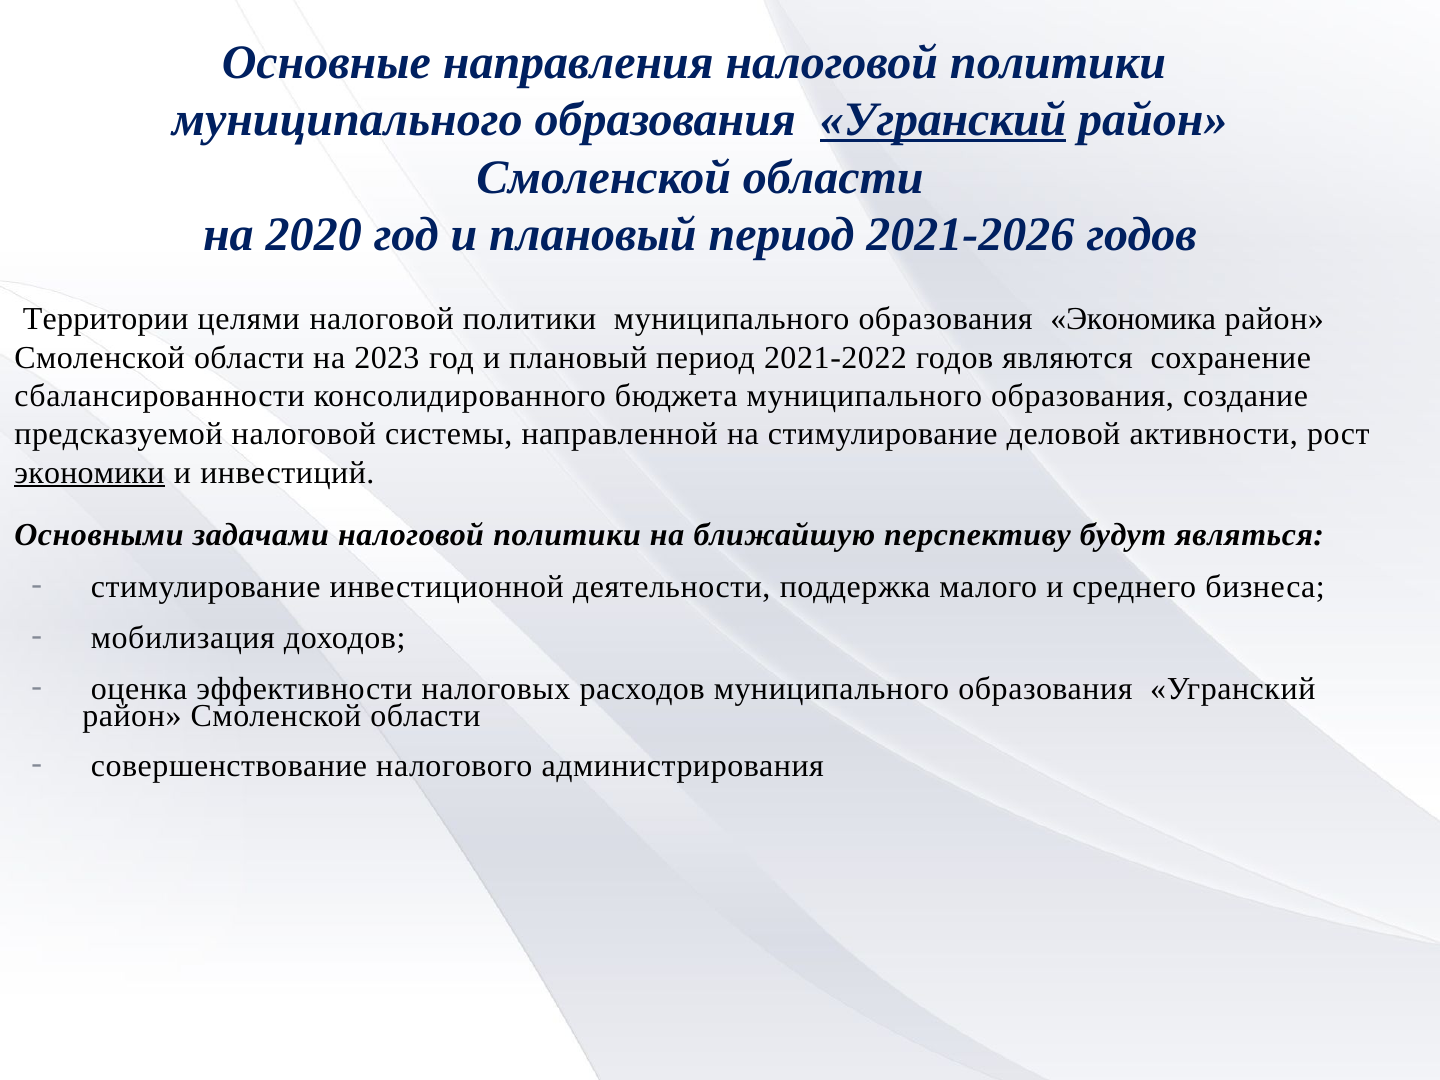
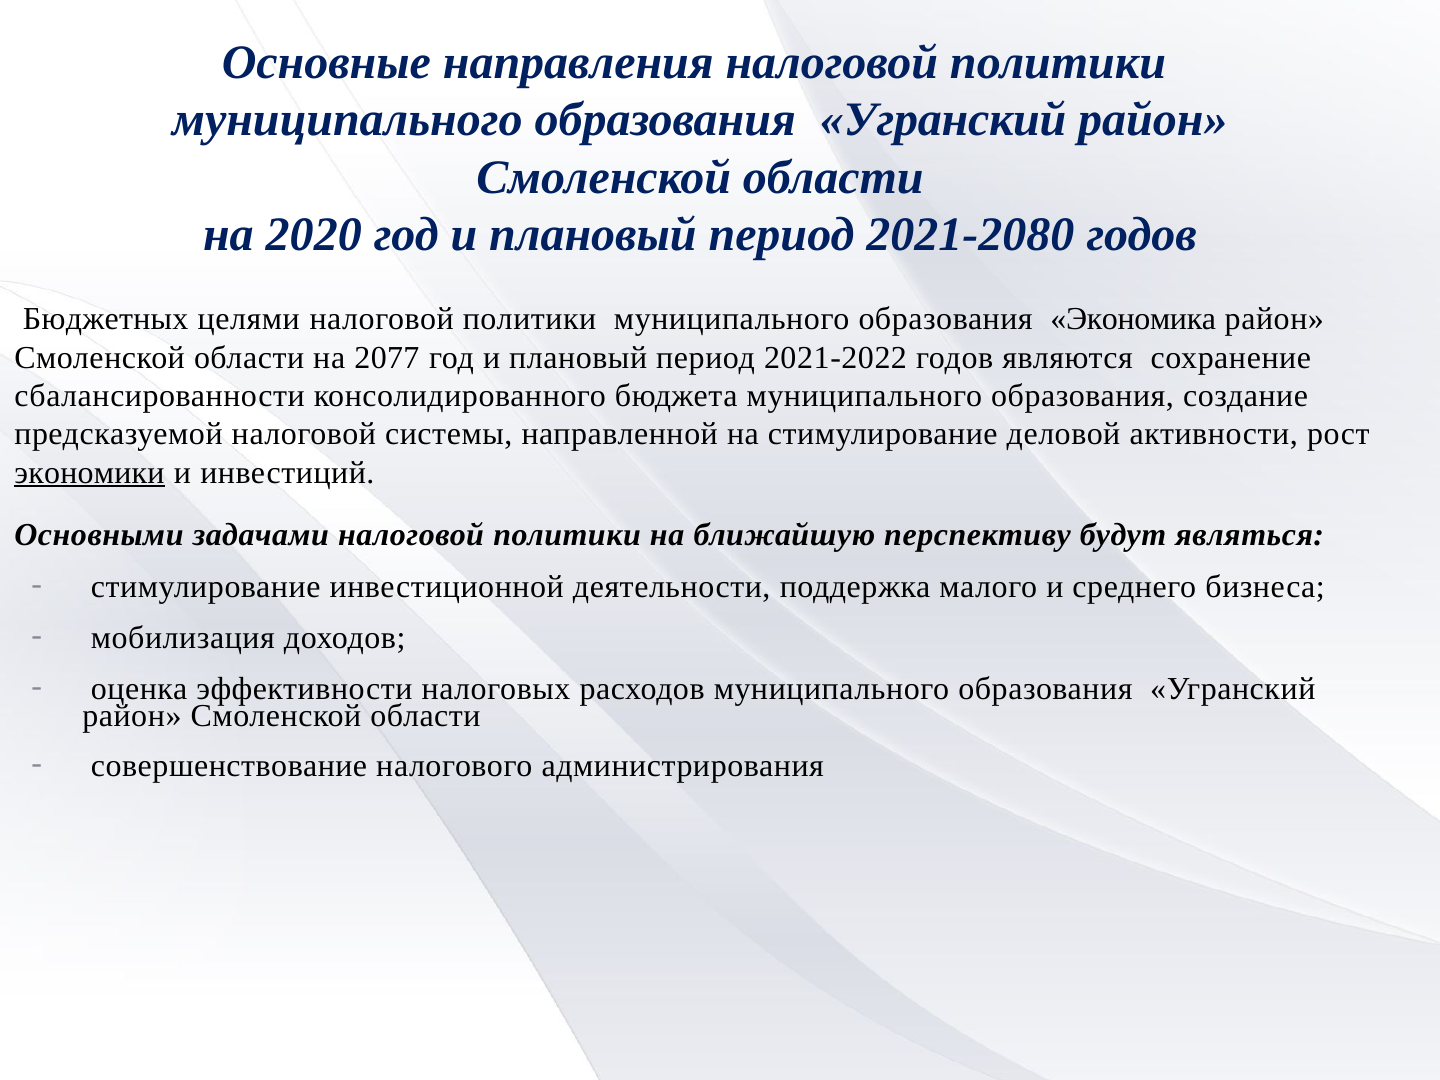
Угранский underline: present -> none (943, 120)
2021-2026: 2021-2026 -> 2021-2080 (970, 235)
Территории: Территории -> Бюджетных (106, 319)
2023: 2023 -> 2077 (387, 357)
